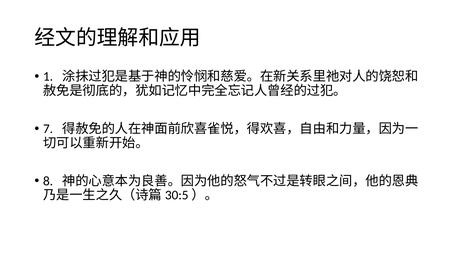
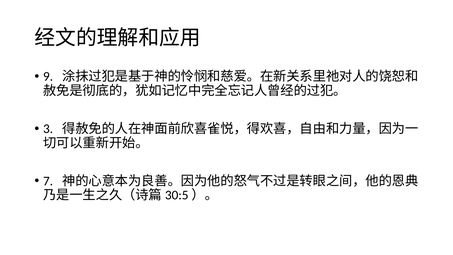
1: 1 -> 9 (48, 77)
7: 7 -> 3 (48, 129)
8: 8 -> 7 (48, 181)
